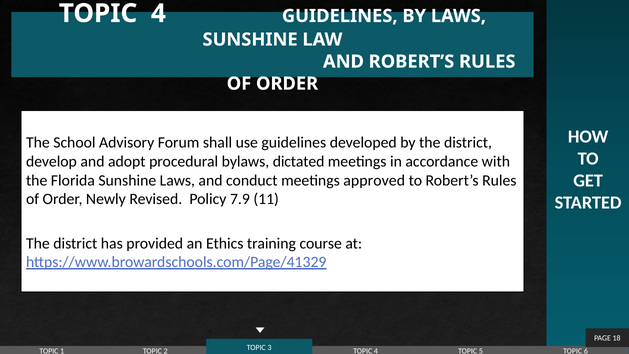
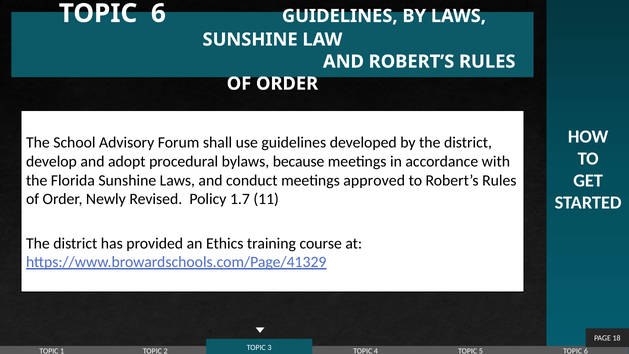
4: 4 -> 6 (158, 13)
dictated: dictated -> because (299, 161)
7.9: 7.9 -> 1.7 (240, 199)
